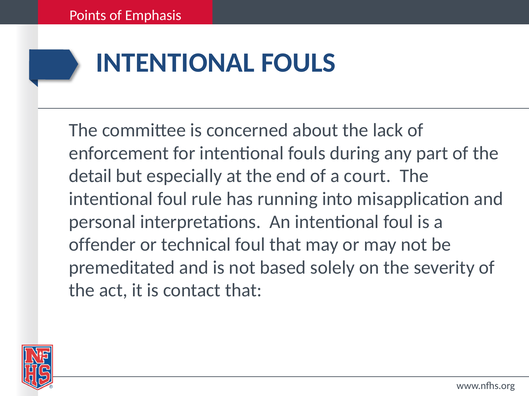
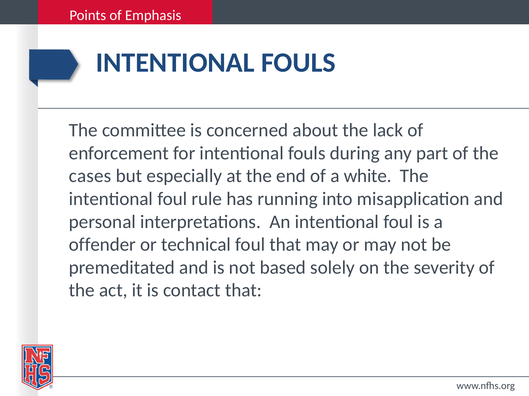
detail: detail -> cases (90, 176)
court: court -> white (368, 176)
